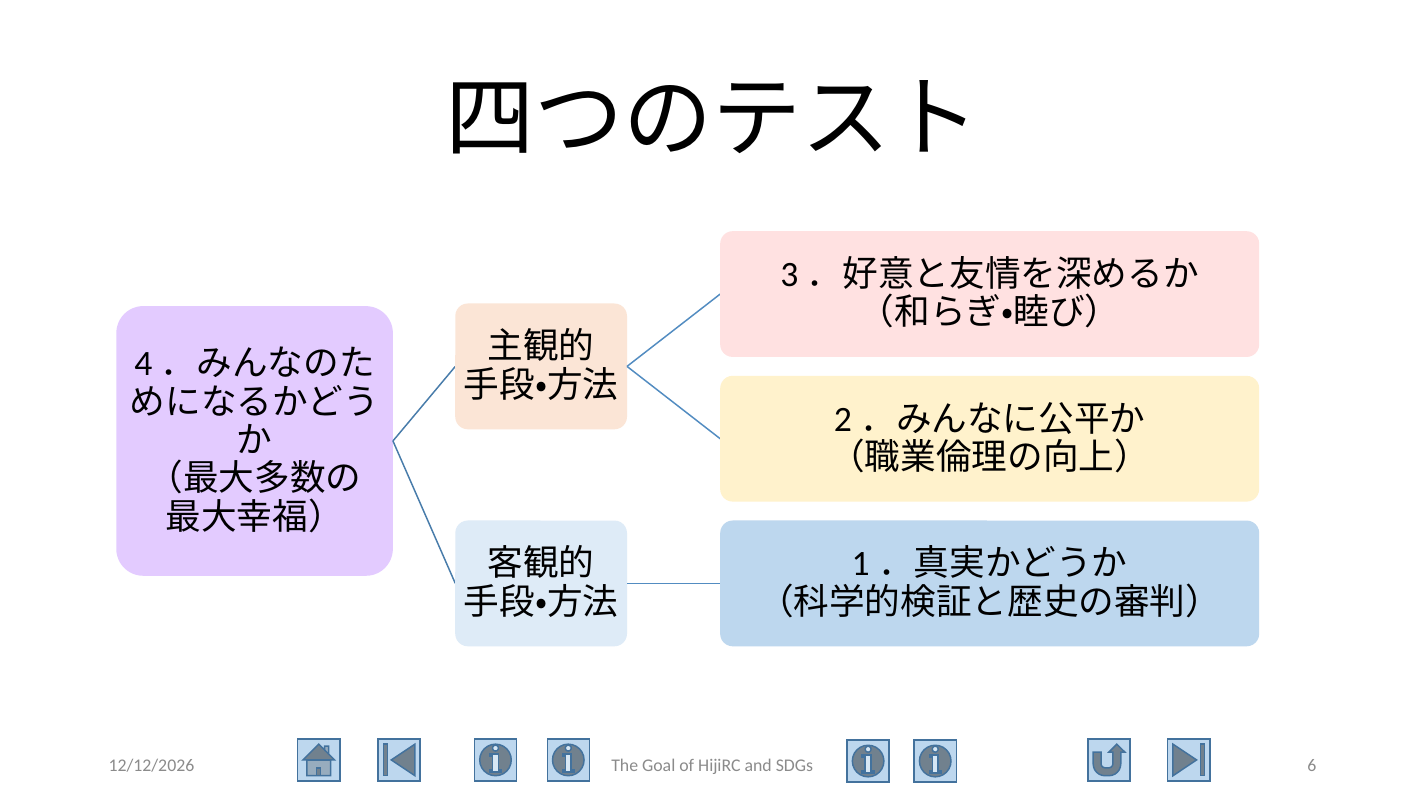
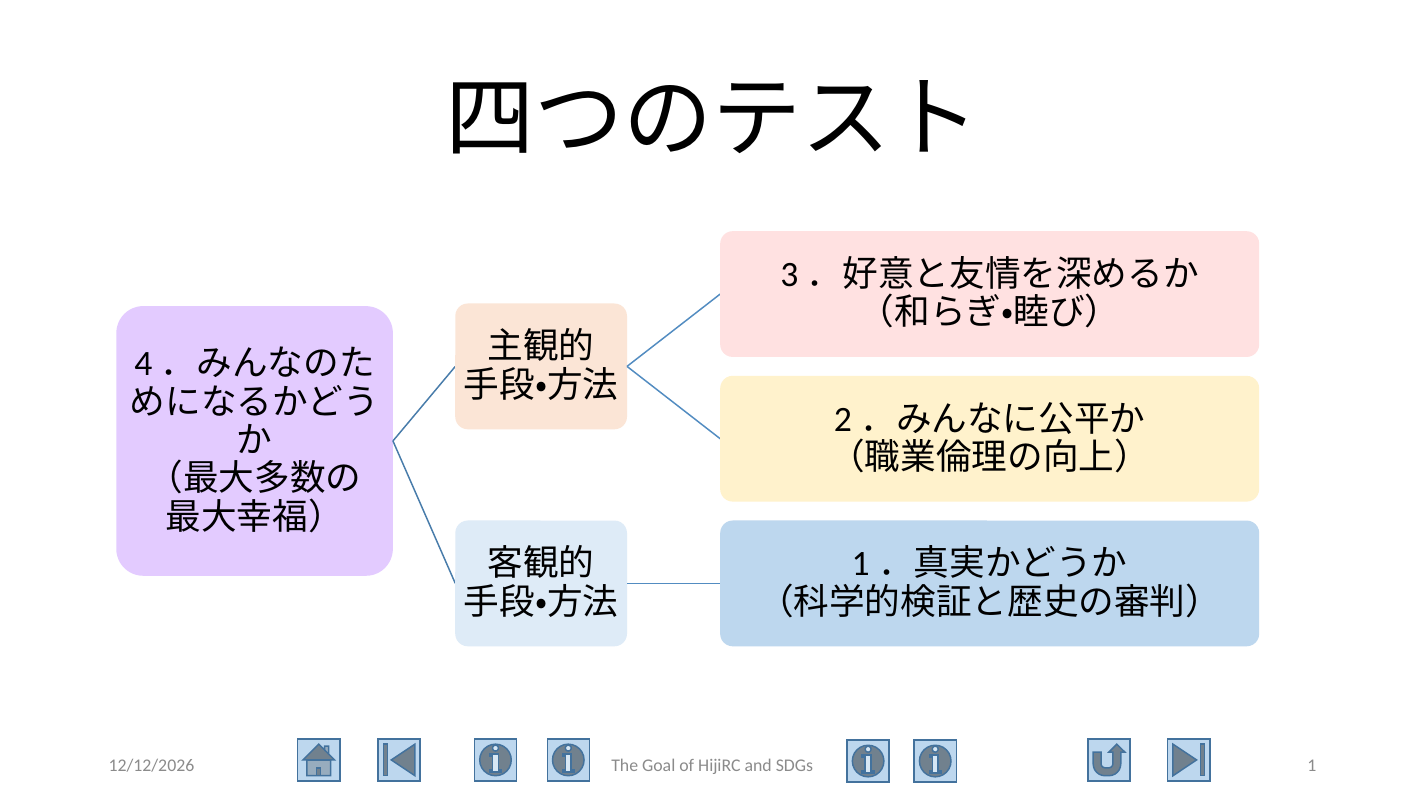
6: 6 -> 1 (1312, 765)
